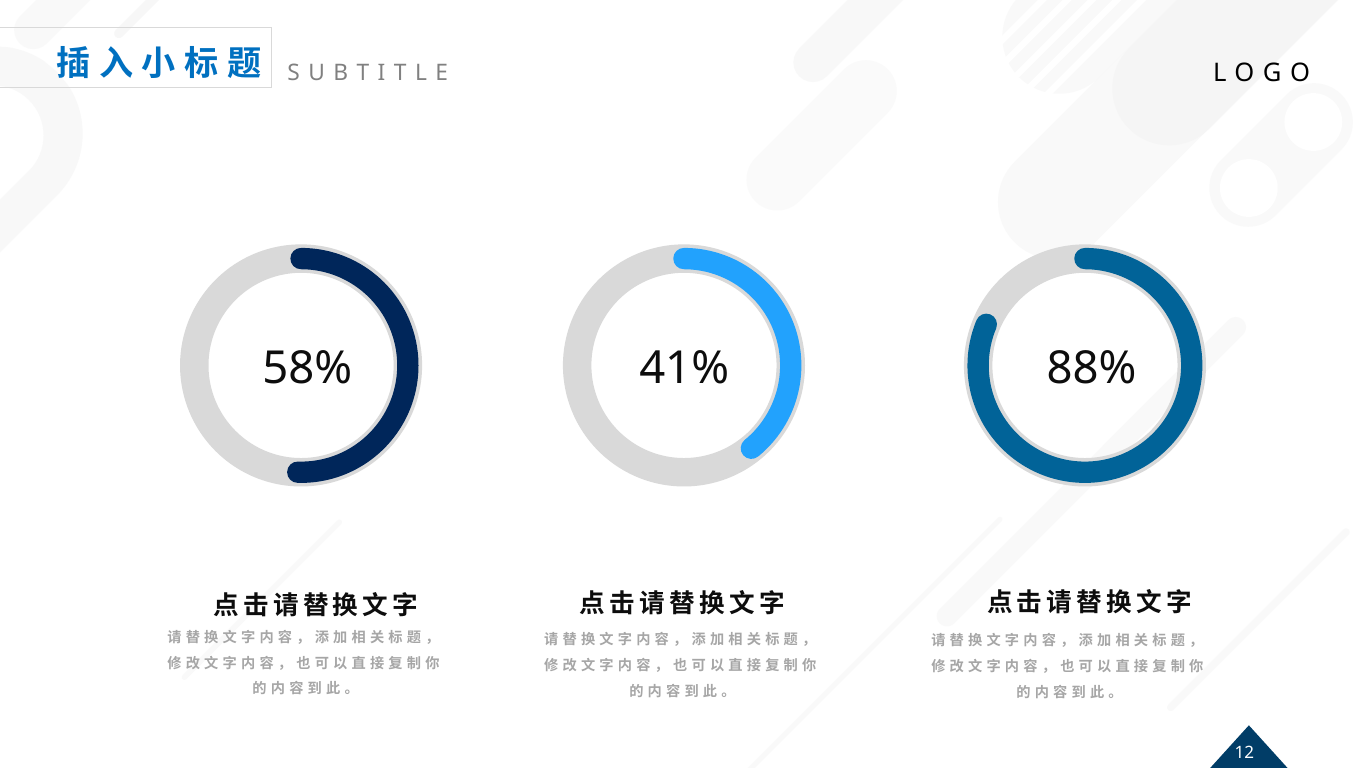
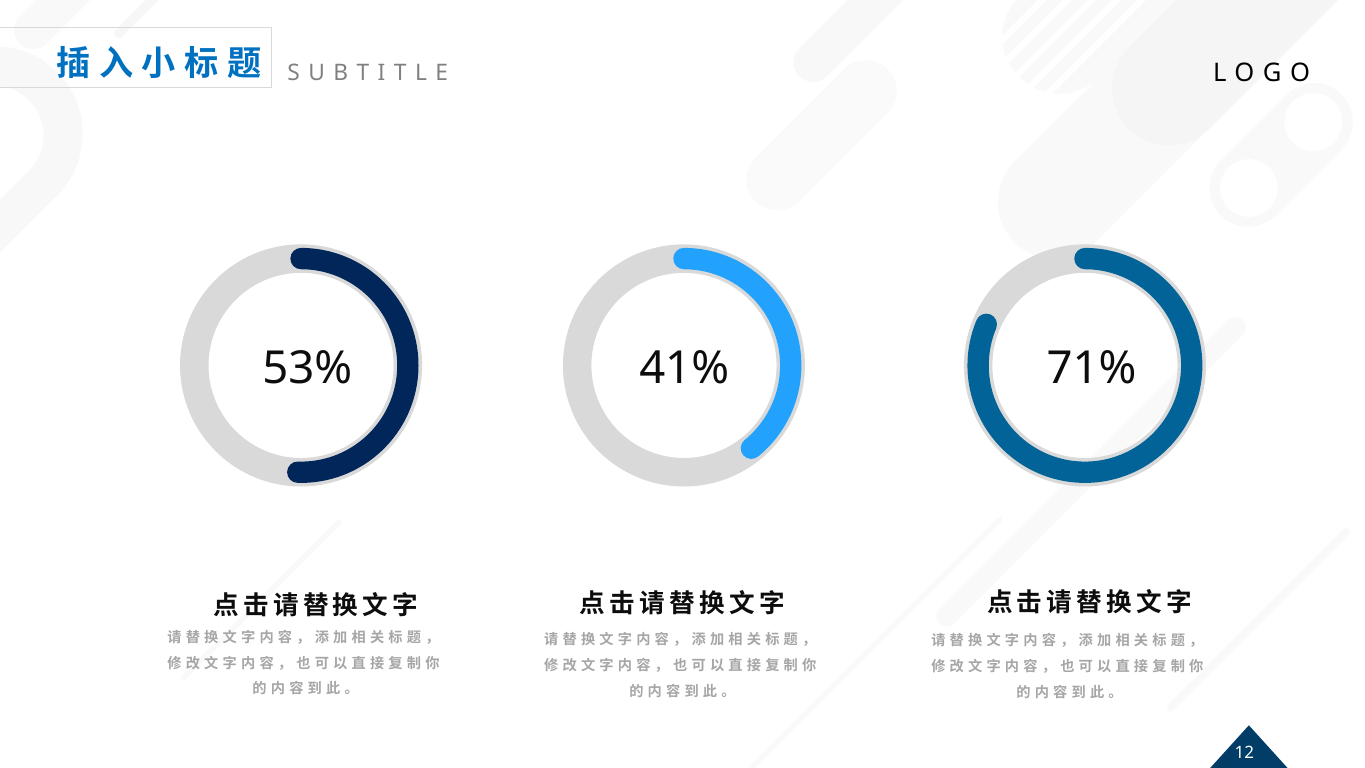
58%: 58% -> 53% (307, 368)
88%: 88% -> 71% (1092, 368)
